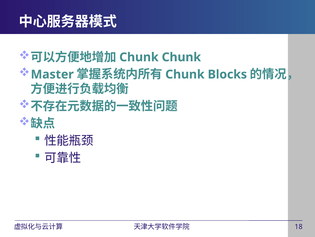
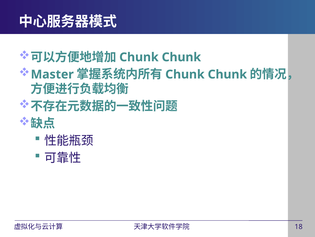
Blocks: Blocks -> Chunk (227, 74)
